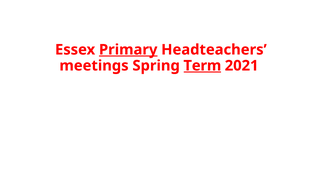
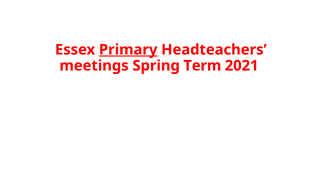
Term underline: present -> none (202, 66)
